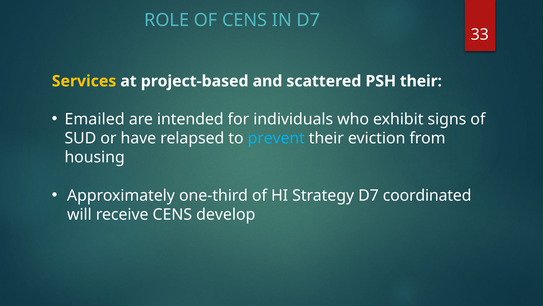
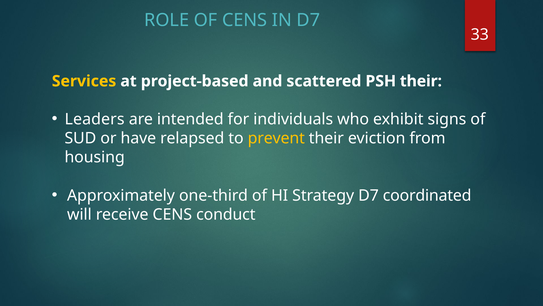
Emailed: Emailed -> Leaders (95, 119)
prevent colour: light blue -> yellow (276, 138)
develop: develop -> conduct (226, 214)
